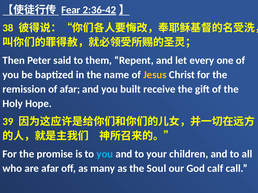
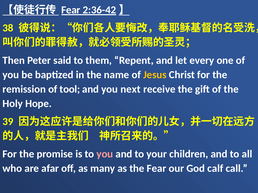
of afar: afar -> tool (70, 89)
built: built -> next (131, 89)
you colour: light blue -> pink (105, 154)
the Soul: Soul -> Fear (157, 169)
